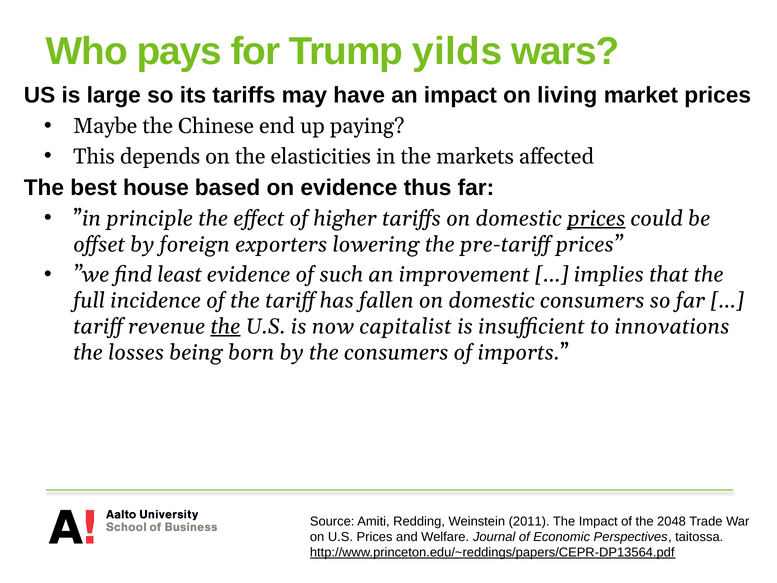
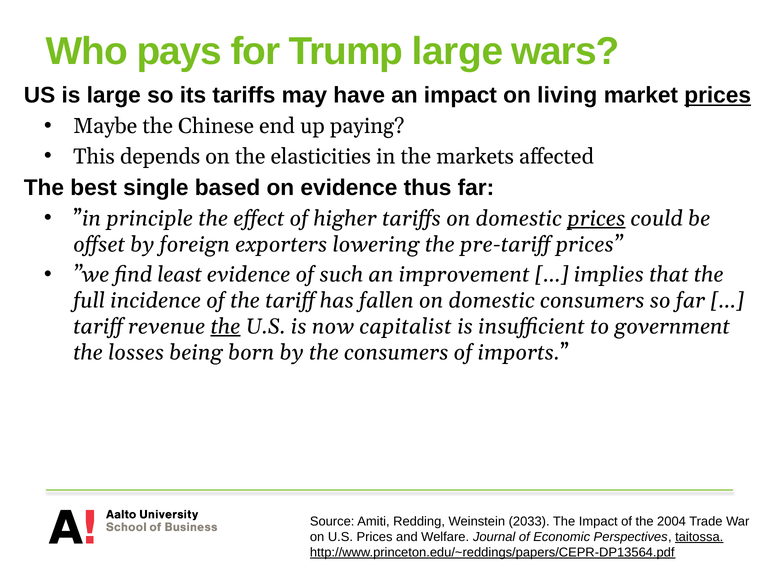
Trump yilds: yilds -> large (458, 51)
prices underline: none -> present (718, 95)
house: house -> single (156, 188)
innovations: innovations -> government (672, 326)
2011: 2011 -> 2033 (529, 521)
2048: 2048 -> 2004 (672, 521)
taitossa underline: none -> present (699, 537)
